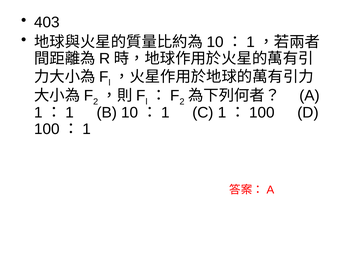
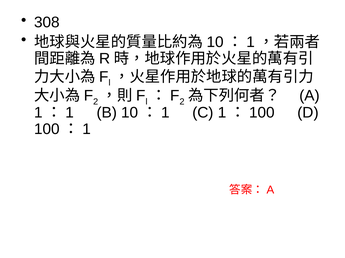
403: 403 -> 308 (47, 22)
